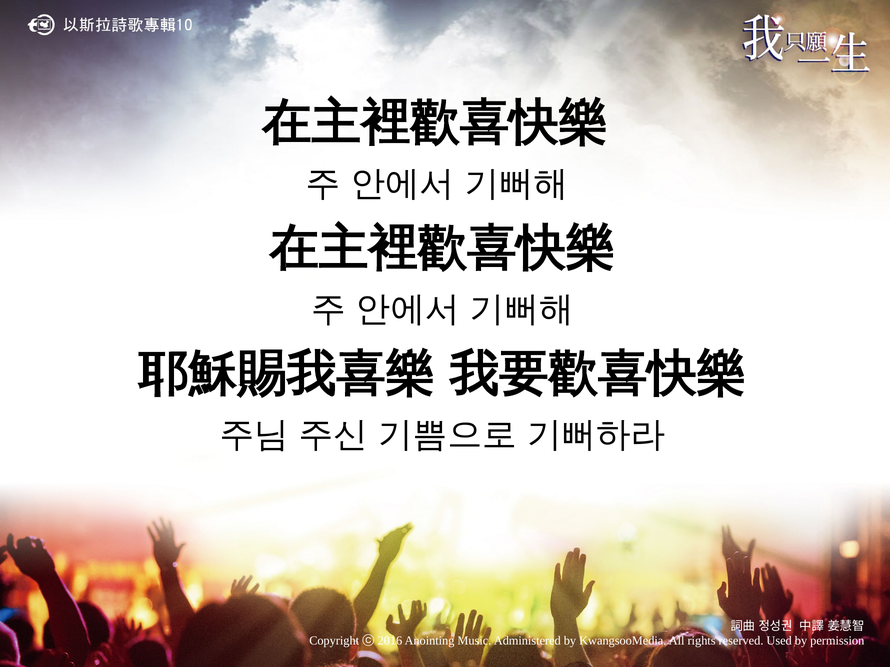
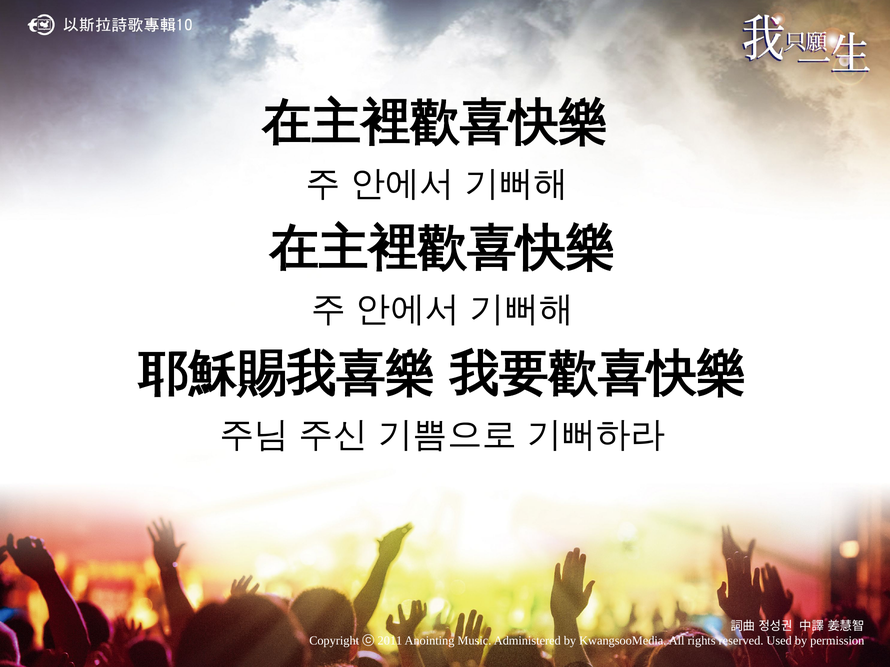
2016: 2016 -> 2011 (390, 641)
